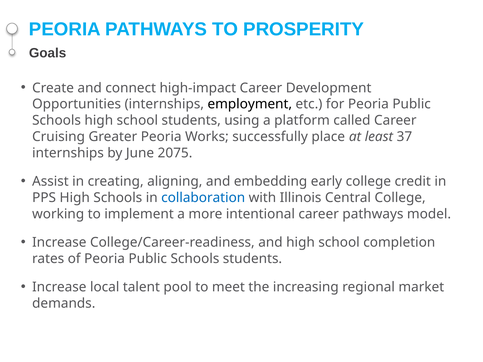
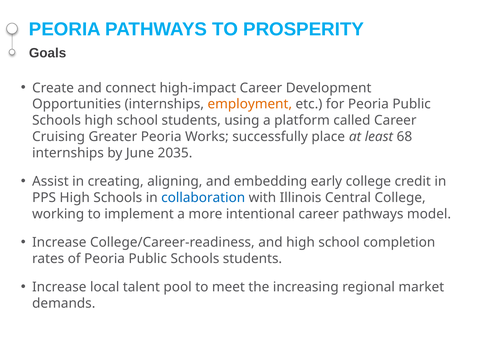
employment colour: black -> orange (250, 104)
37: 37 -> 68 (404, 137)
2075: 2075 -> 2035 (175, 153)
